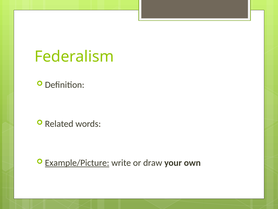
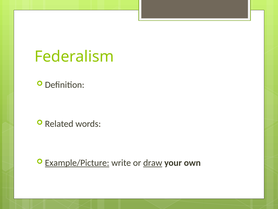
draw underline: none -> present (153, 163)
